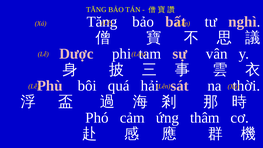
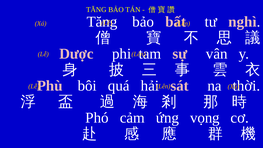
thâm: thâm -> vọng (205, 118)
